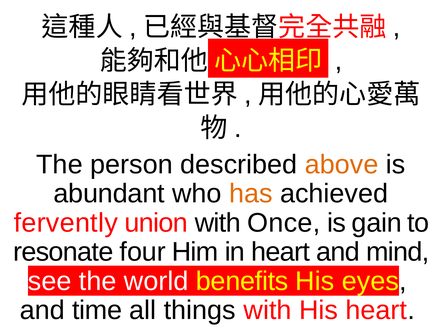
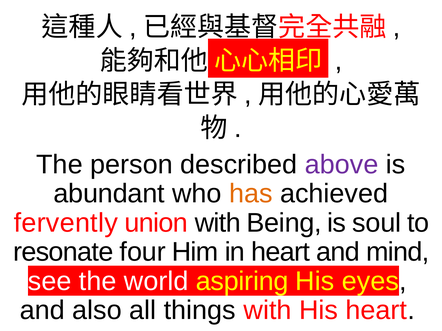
above colour: orange -> purple (342, 165)
Once: Once -> Being (284, 223)
gain: gain -> soul (377, 223)
benefits: benefits -> aspiring (242, 282)
time: time -> also (97, 311)
